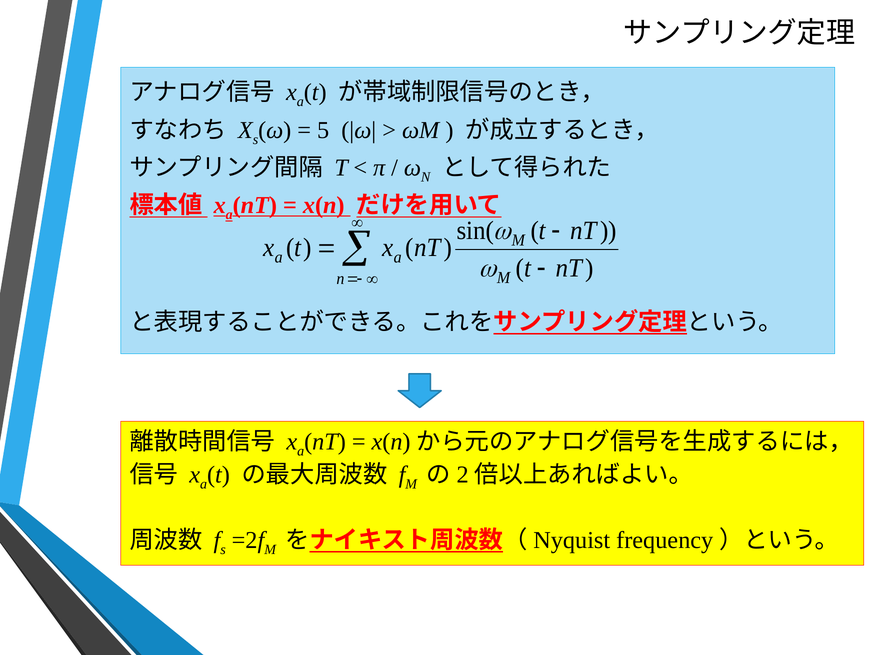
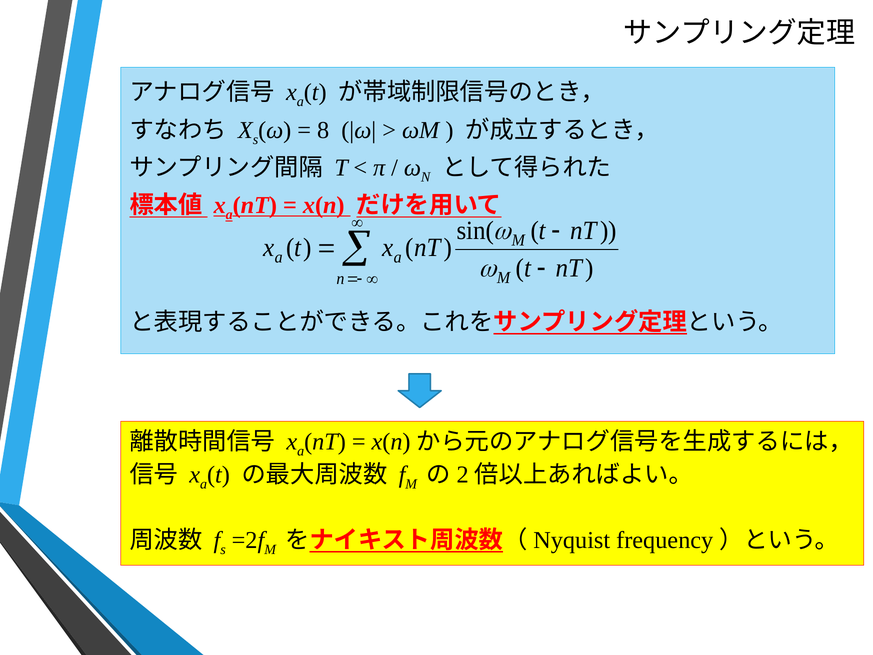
5: 5 -> 8 (323, 130)
